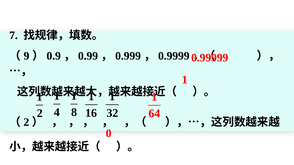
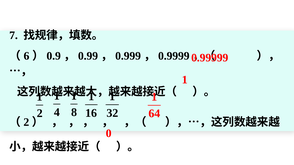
9: 9 -> 6 (26, 56)
